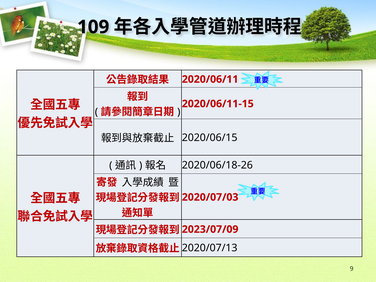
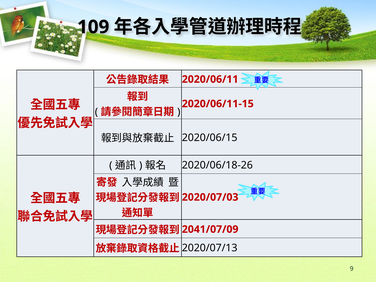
2023/07/09: 2023/07/09 -> 2041/07/09 (210, 229)
